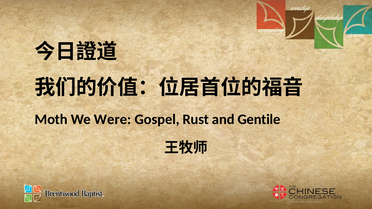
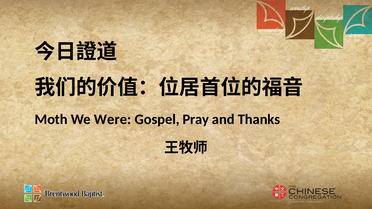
Rust: Rust -> Pray (196, 120)
Gentile: Gentile -> Thanks (259, 120)
